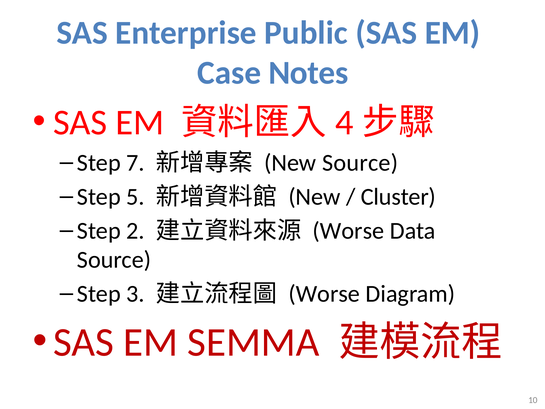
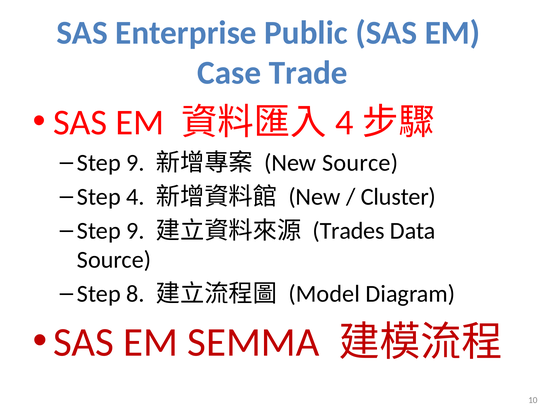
Notes: Notes -> Trade (308, 73)
7: 7 -> 9 (135, 163)
5: 5 -> 4 (135, 197)
2: 2 -> 9 (135, 231)
Worse: Worse -> Trades (349, 231)
3: 3 -> 8 (135, 294)
Worse: Worse -> Model (324, 294)
